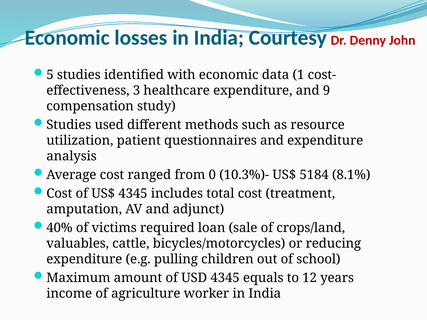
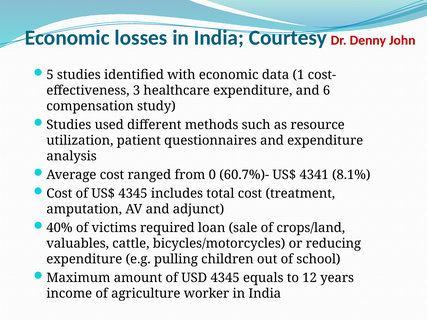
9: 9 -> 6 (327, 91)
10.3%)-: 10.3%)- -> 60.7%)- (244, 175)
5184: 5184 -> 4341 (314, 175)
